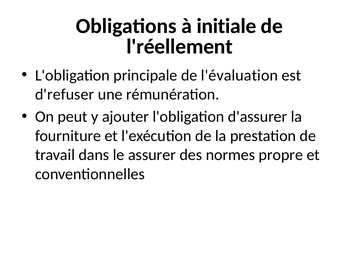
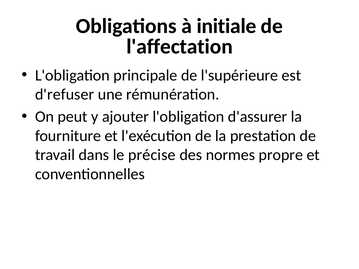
l'réellement: l'réellement -> l'affectation (180, 47)
l'évaluation: l'évaluation -> l'supérieure (240, 75)
assurer: assurer -> précise (152, 155)
